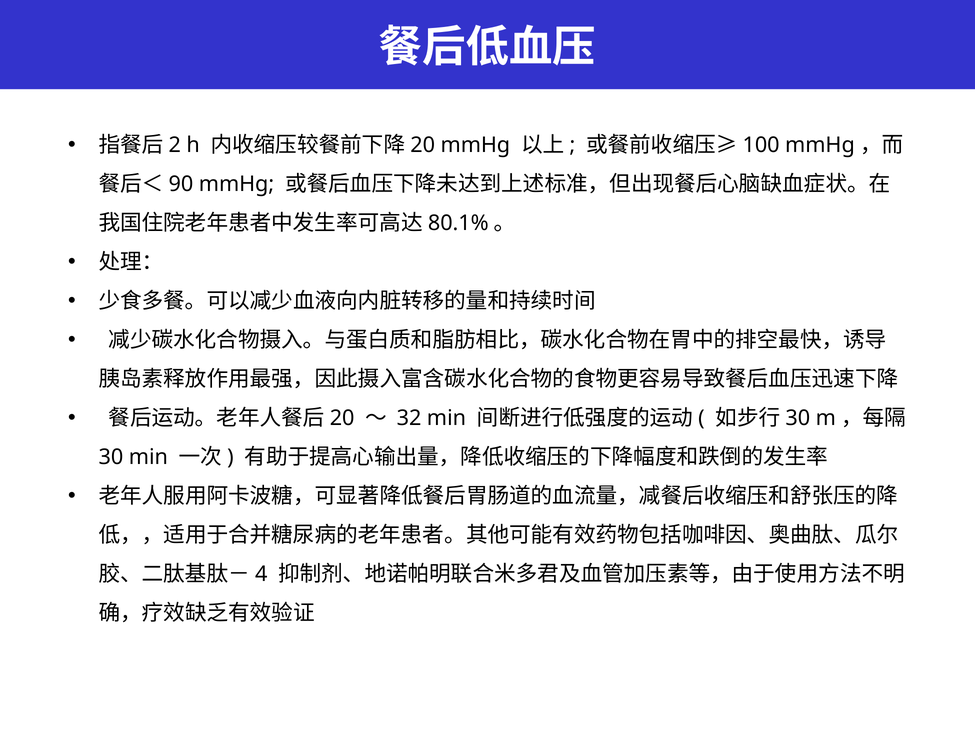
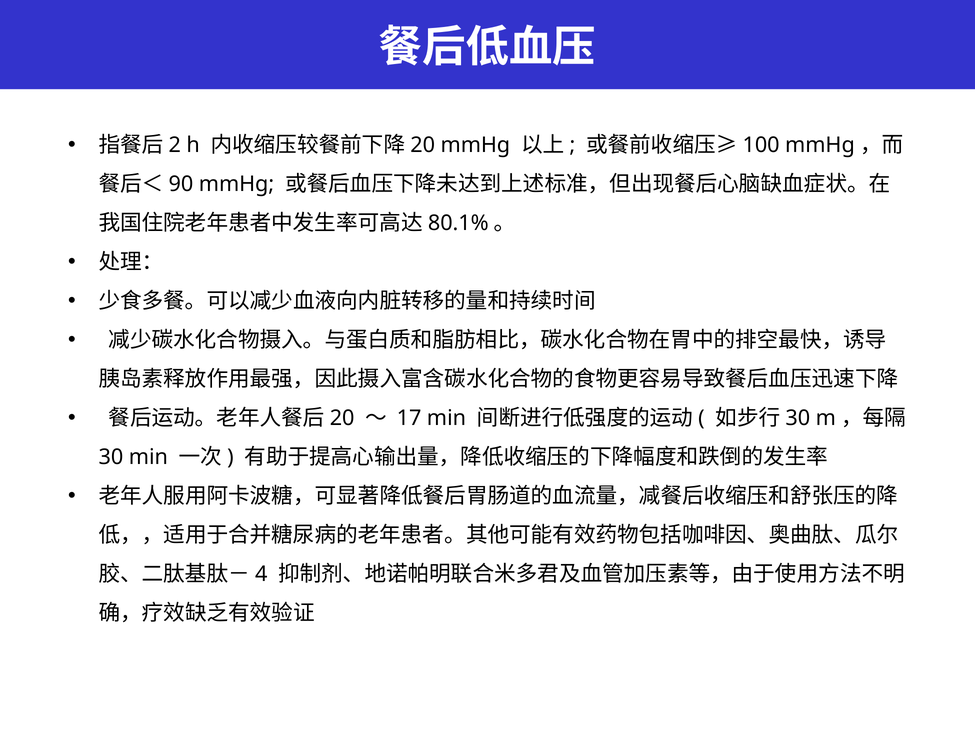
32: 32 -> 17 (409, 418)
